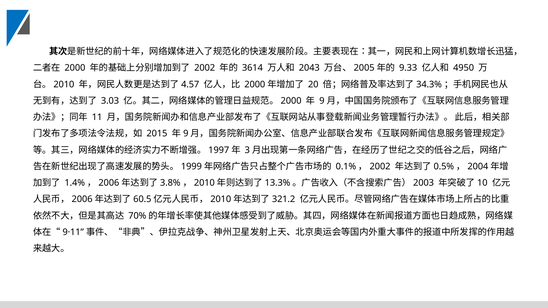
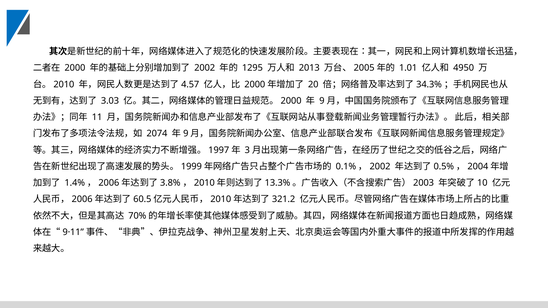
3614: 3614 -> 1295 (252, 68)
2043: 2043 -> 2013 (309, 68)
9.33: 9.33 -> 1.01 (408, 68)
2015: 2015 -> 2074 (157, 134)
